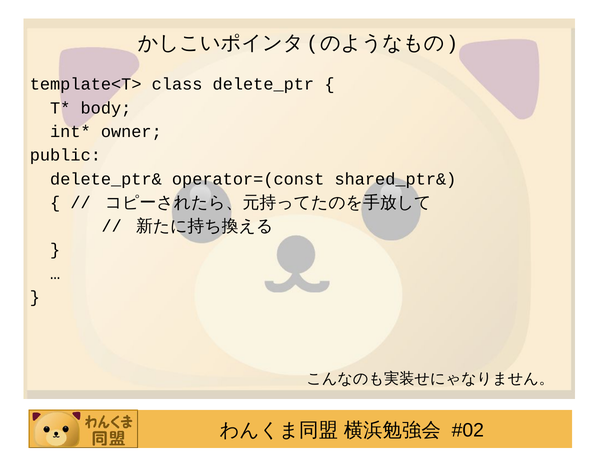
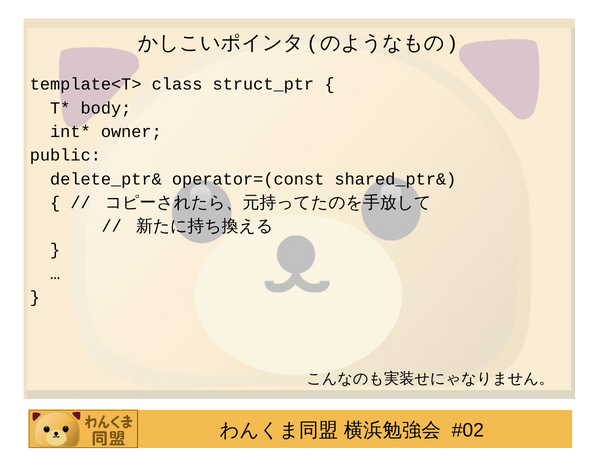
delete_ptr: delete_ptr -> struct_ptr (263, 84)
